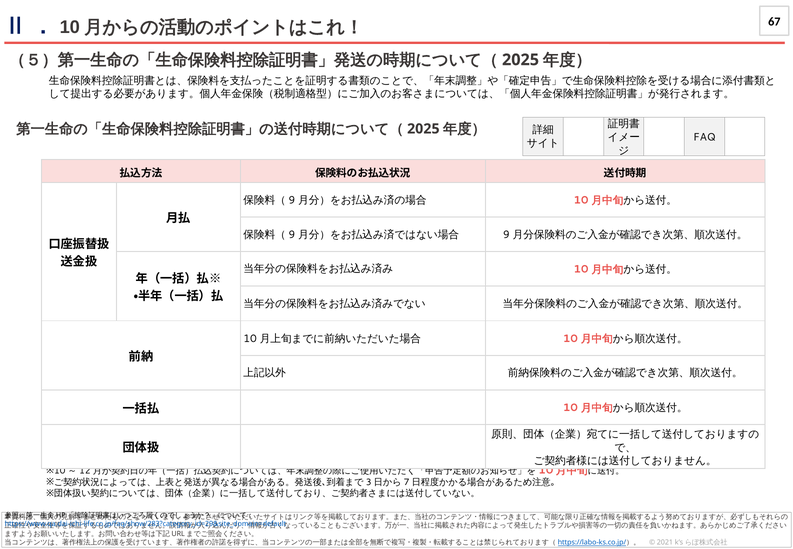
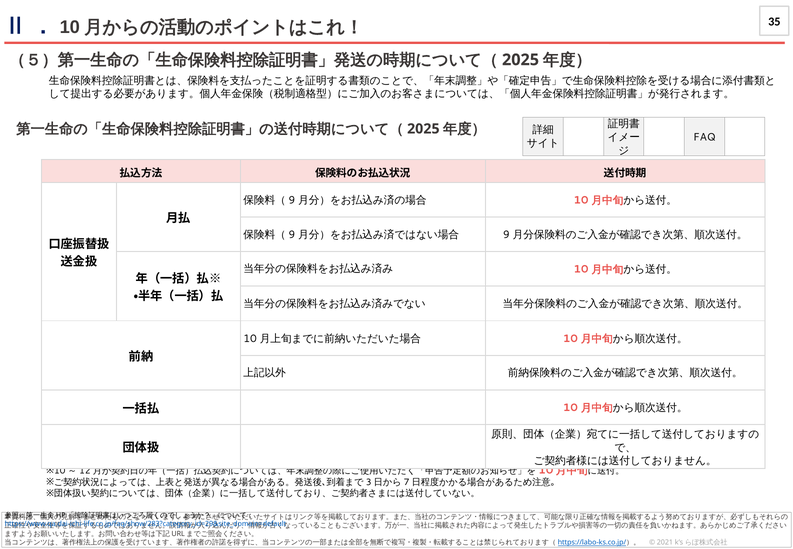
67: 67 -> 35 (774, 22)
